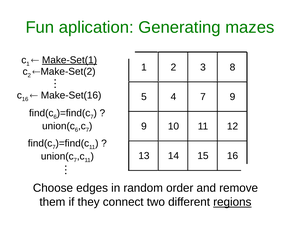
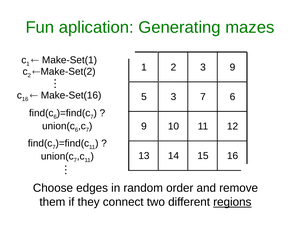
Make-Set(1 underline: present -> none (69, 60)
3 8: 8 -> 9 (233, 67)
5 4: 4 -> 3 (173, 97)
7 9: 9 -> 6 (233, 97)
